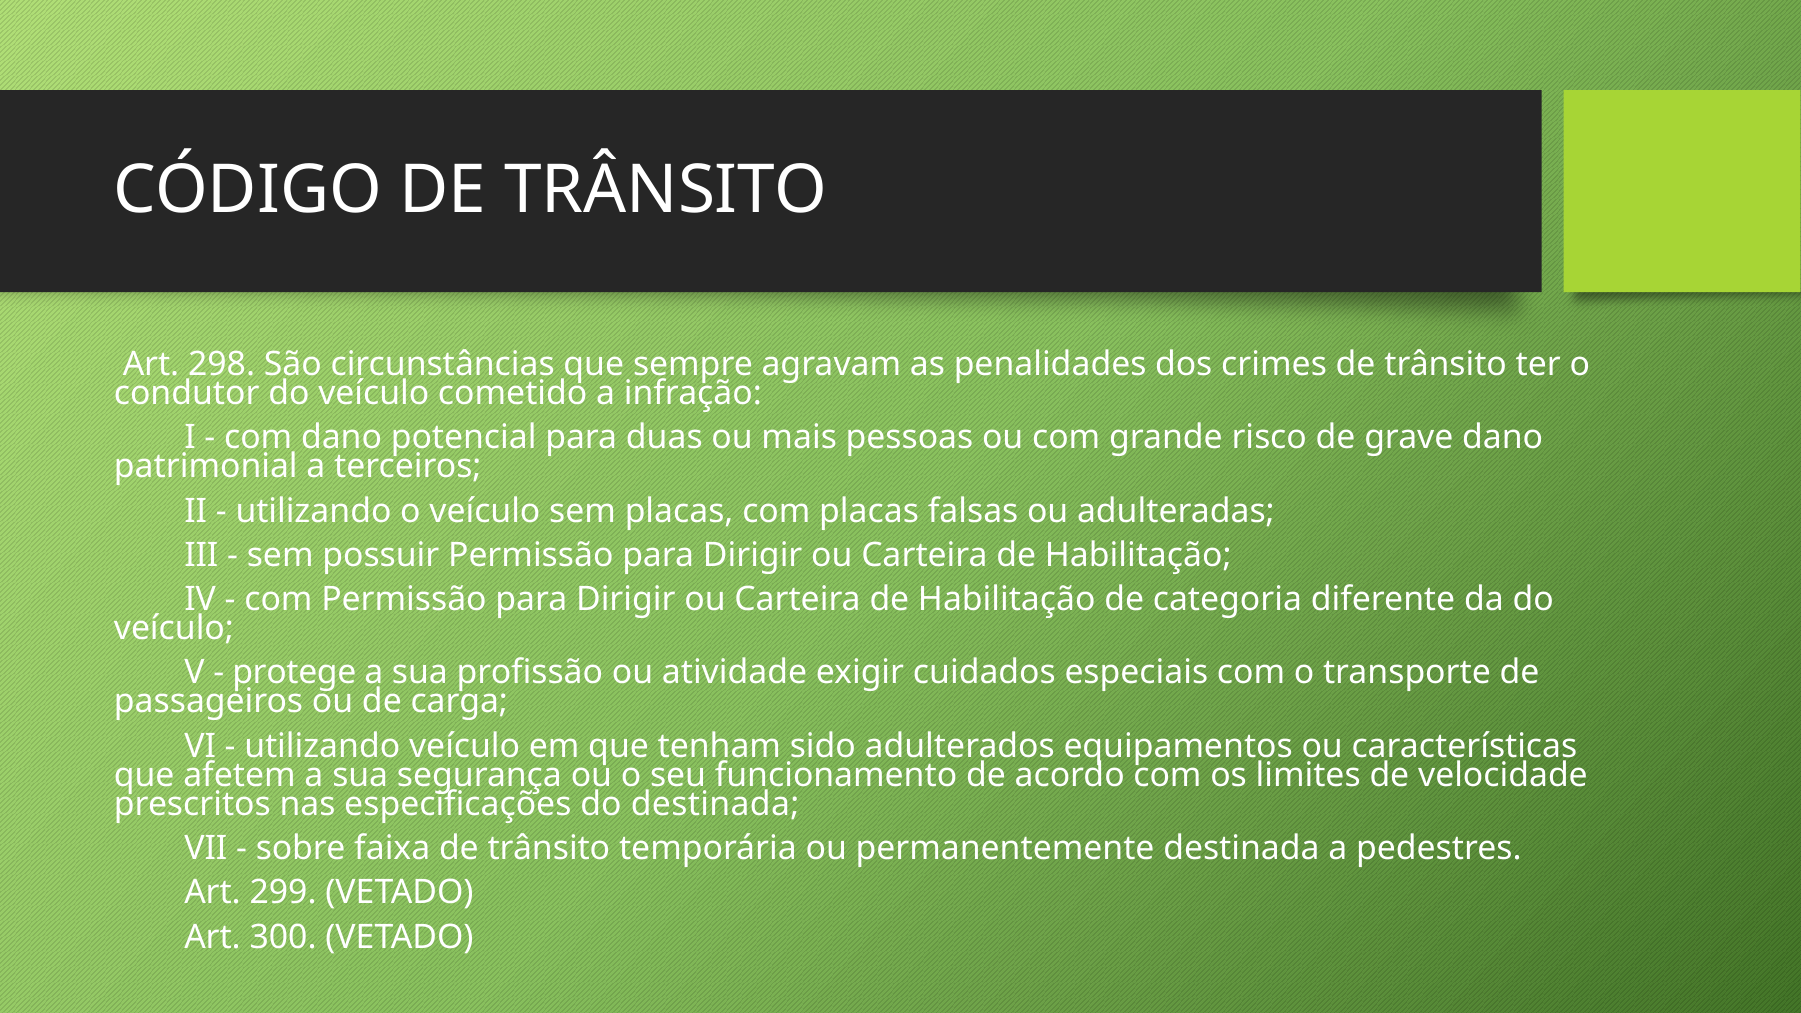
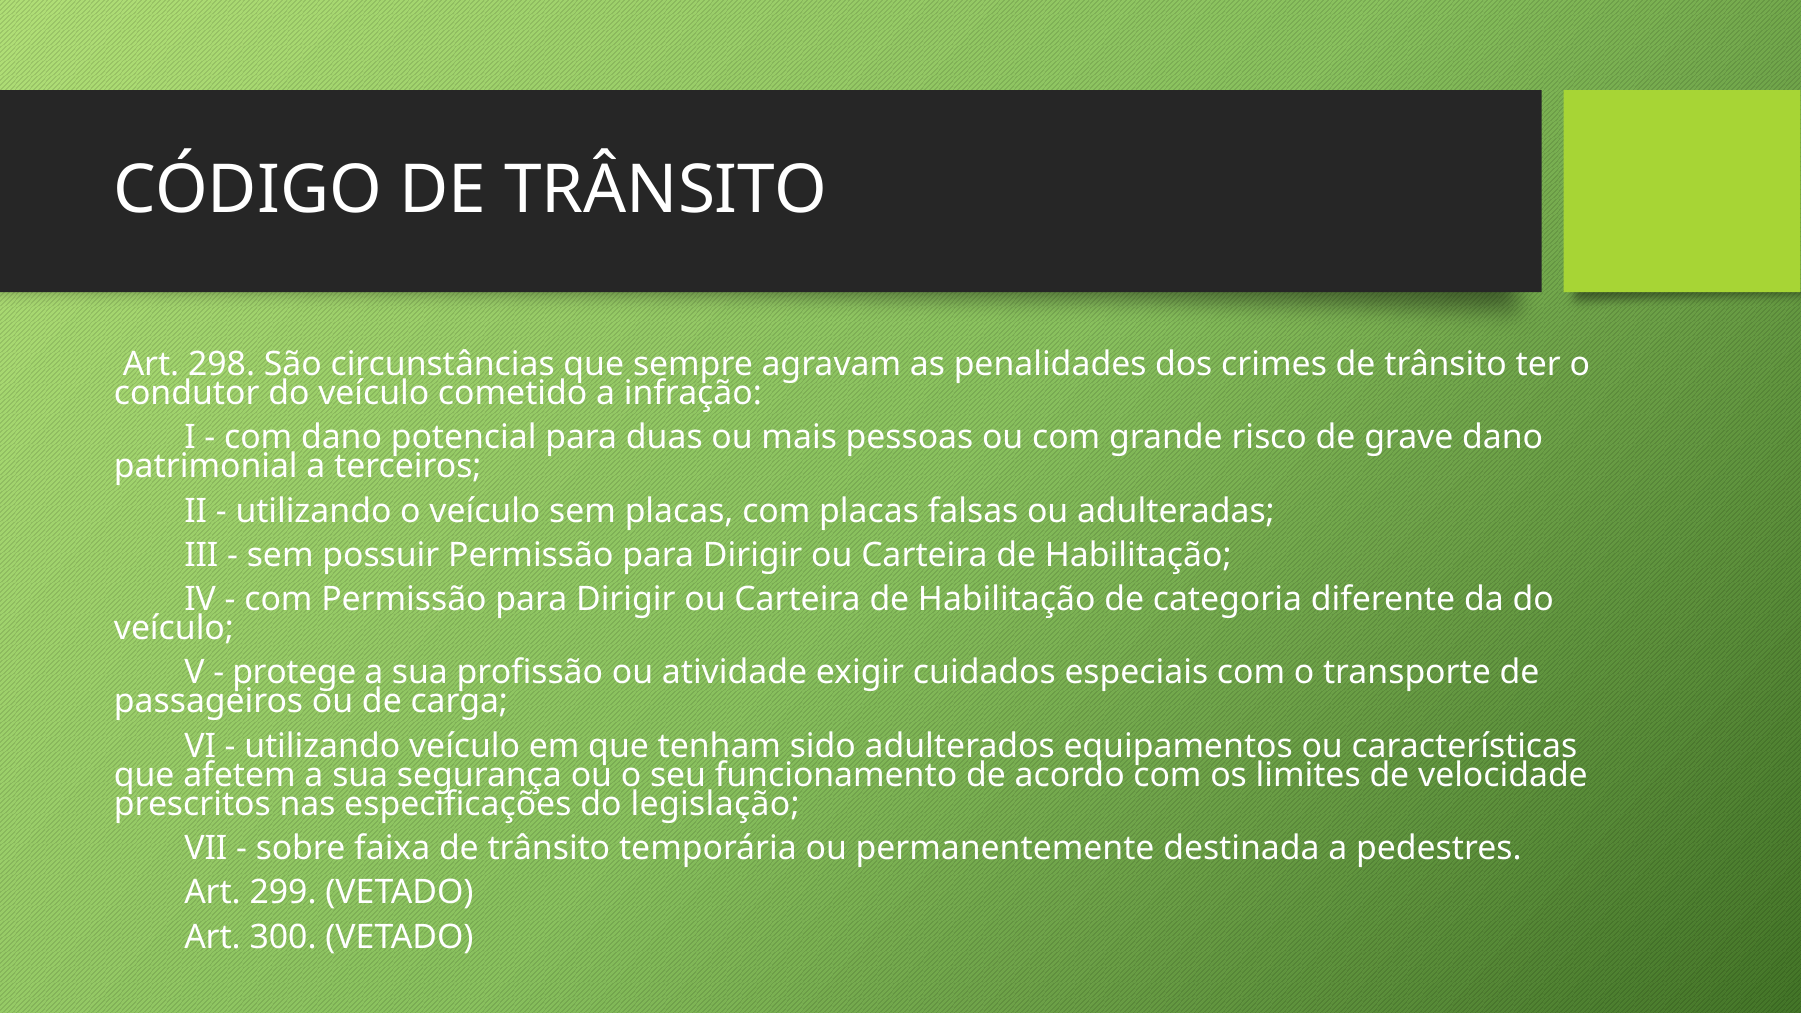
do destinada: destinada -> legislação (715, 805)
